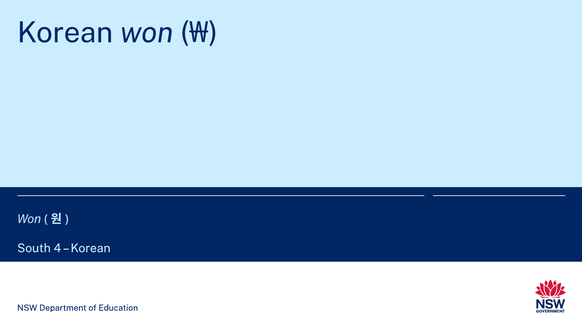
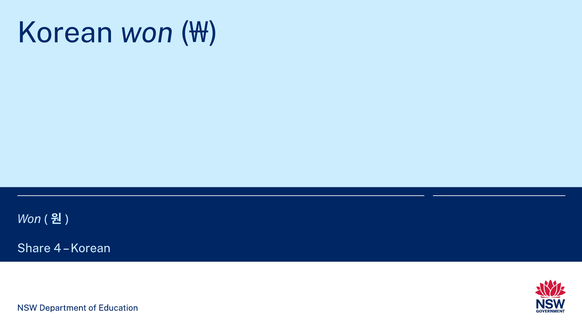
South: South -> Share (34, 248)
